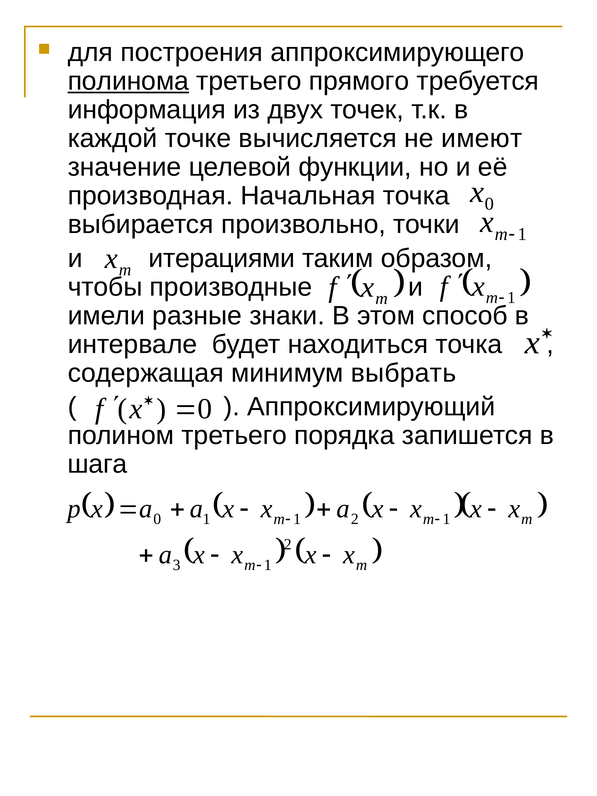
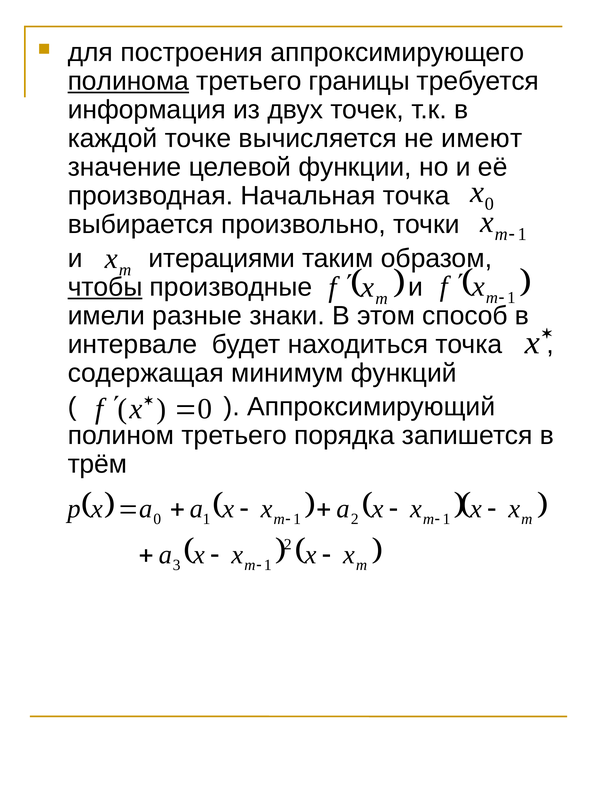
прямого: прямого -> границы (359, 81)
чтобы underline: none -> present (105, 287)
выбрать: выбрать -> функций (404, 373)
шага: шага -> трём (97, 464)
